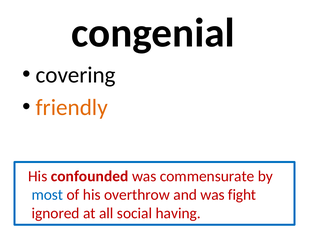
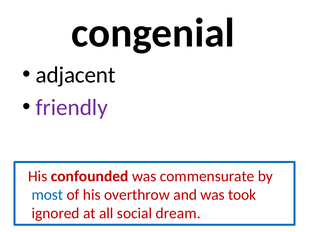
covering: covering -> adjacent (76, 75)
friendly colour: orange -> purple (72, 107)
fight: fight -> took (242, 195)
having: having -> dream (178, 213)
